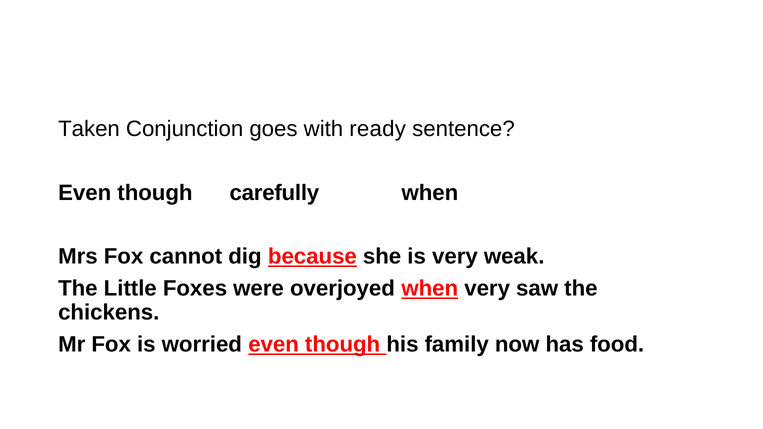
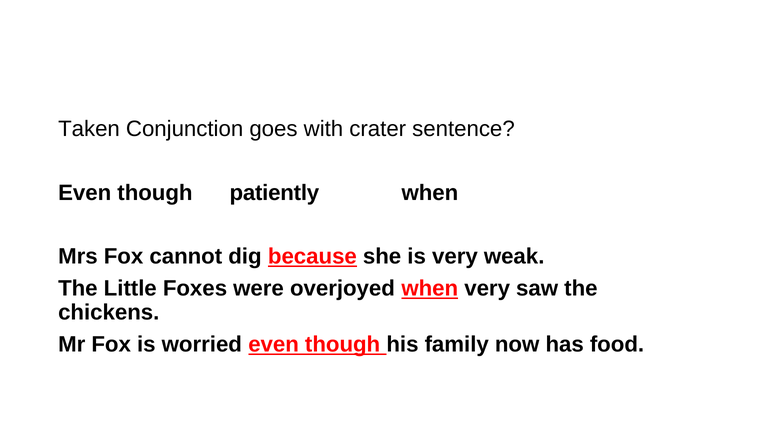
ready: ready -> crater (378, 129)
carefully: carefully -> patiently (274, 193)
